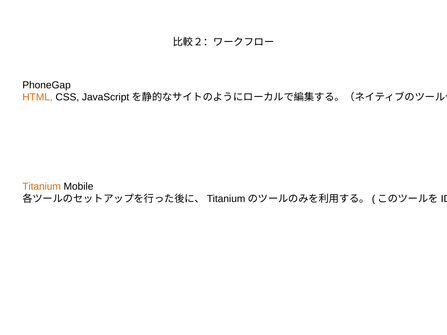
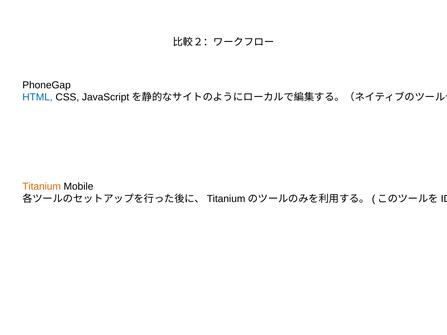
HTML colour: orange -> blue (38, 97)
